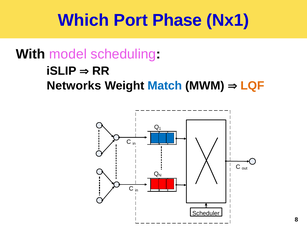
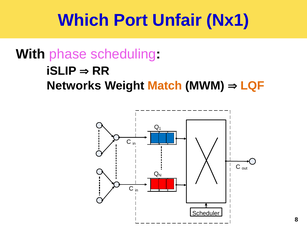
Phase: Phase -> Unfair (177, 20)
model: model -> phase (68, 54)
Match colour: blue -> orange (165, 86)
